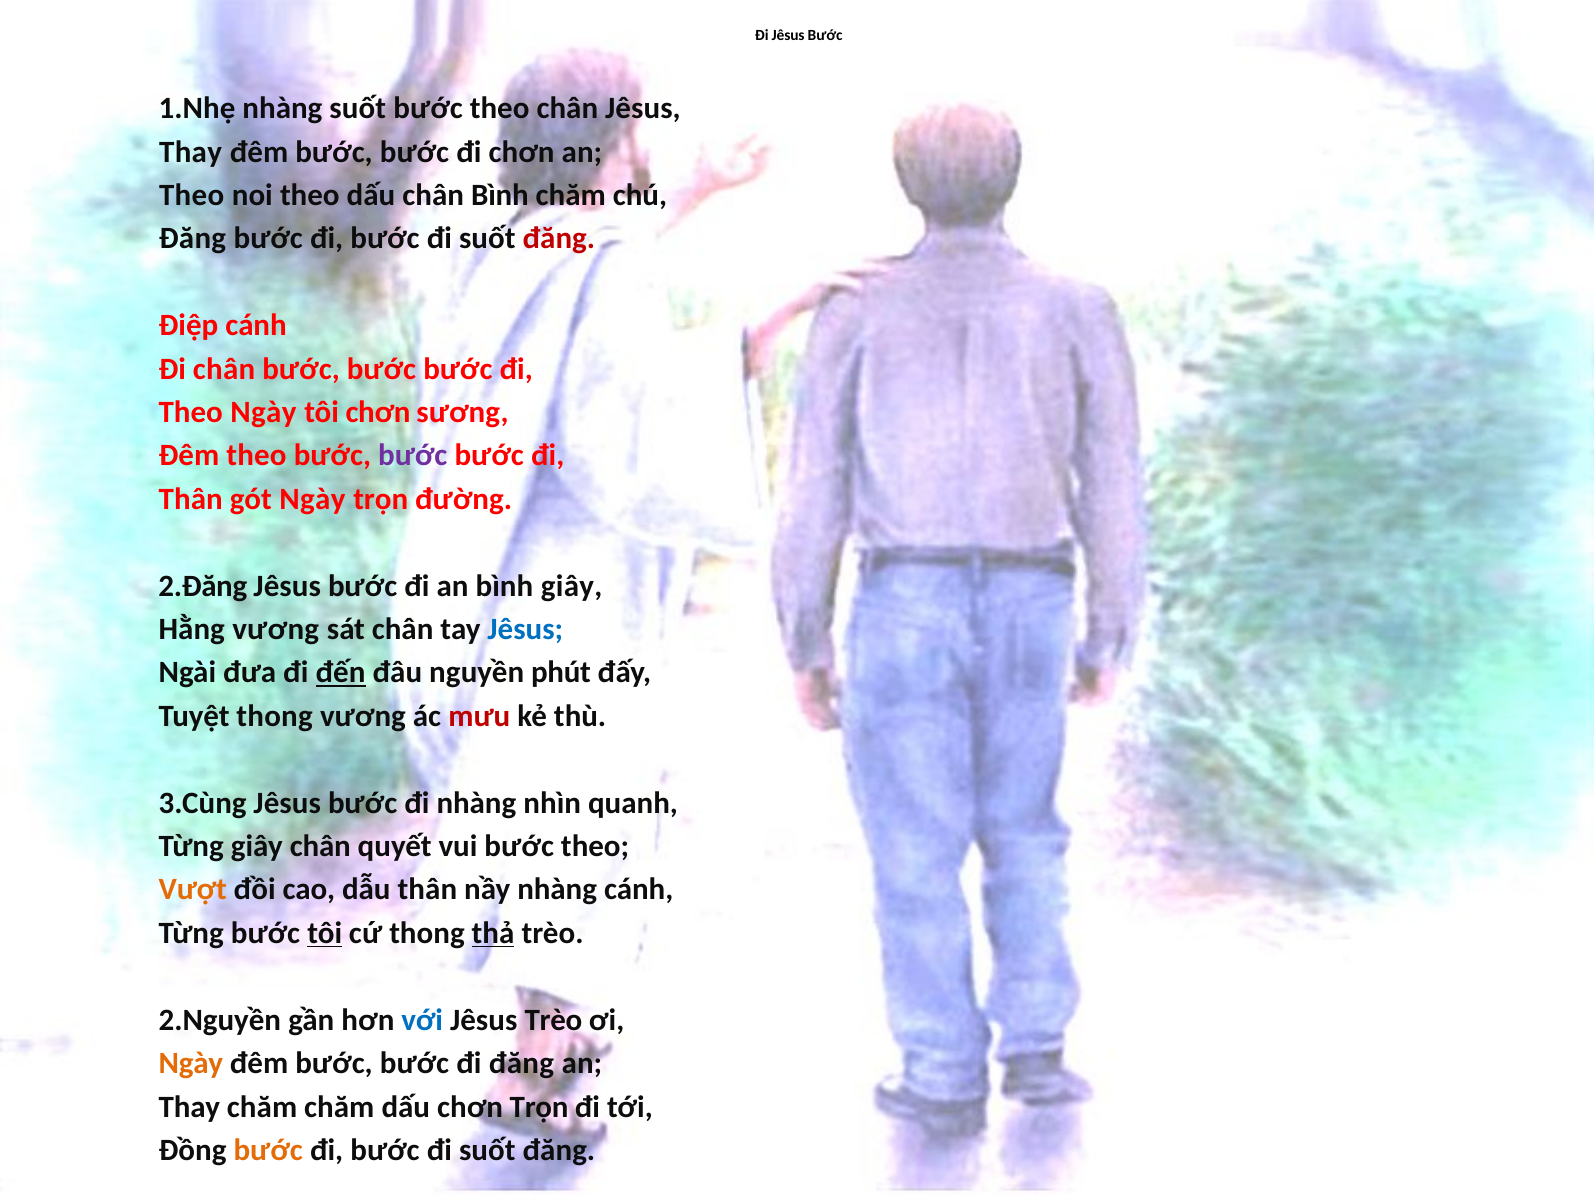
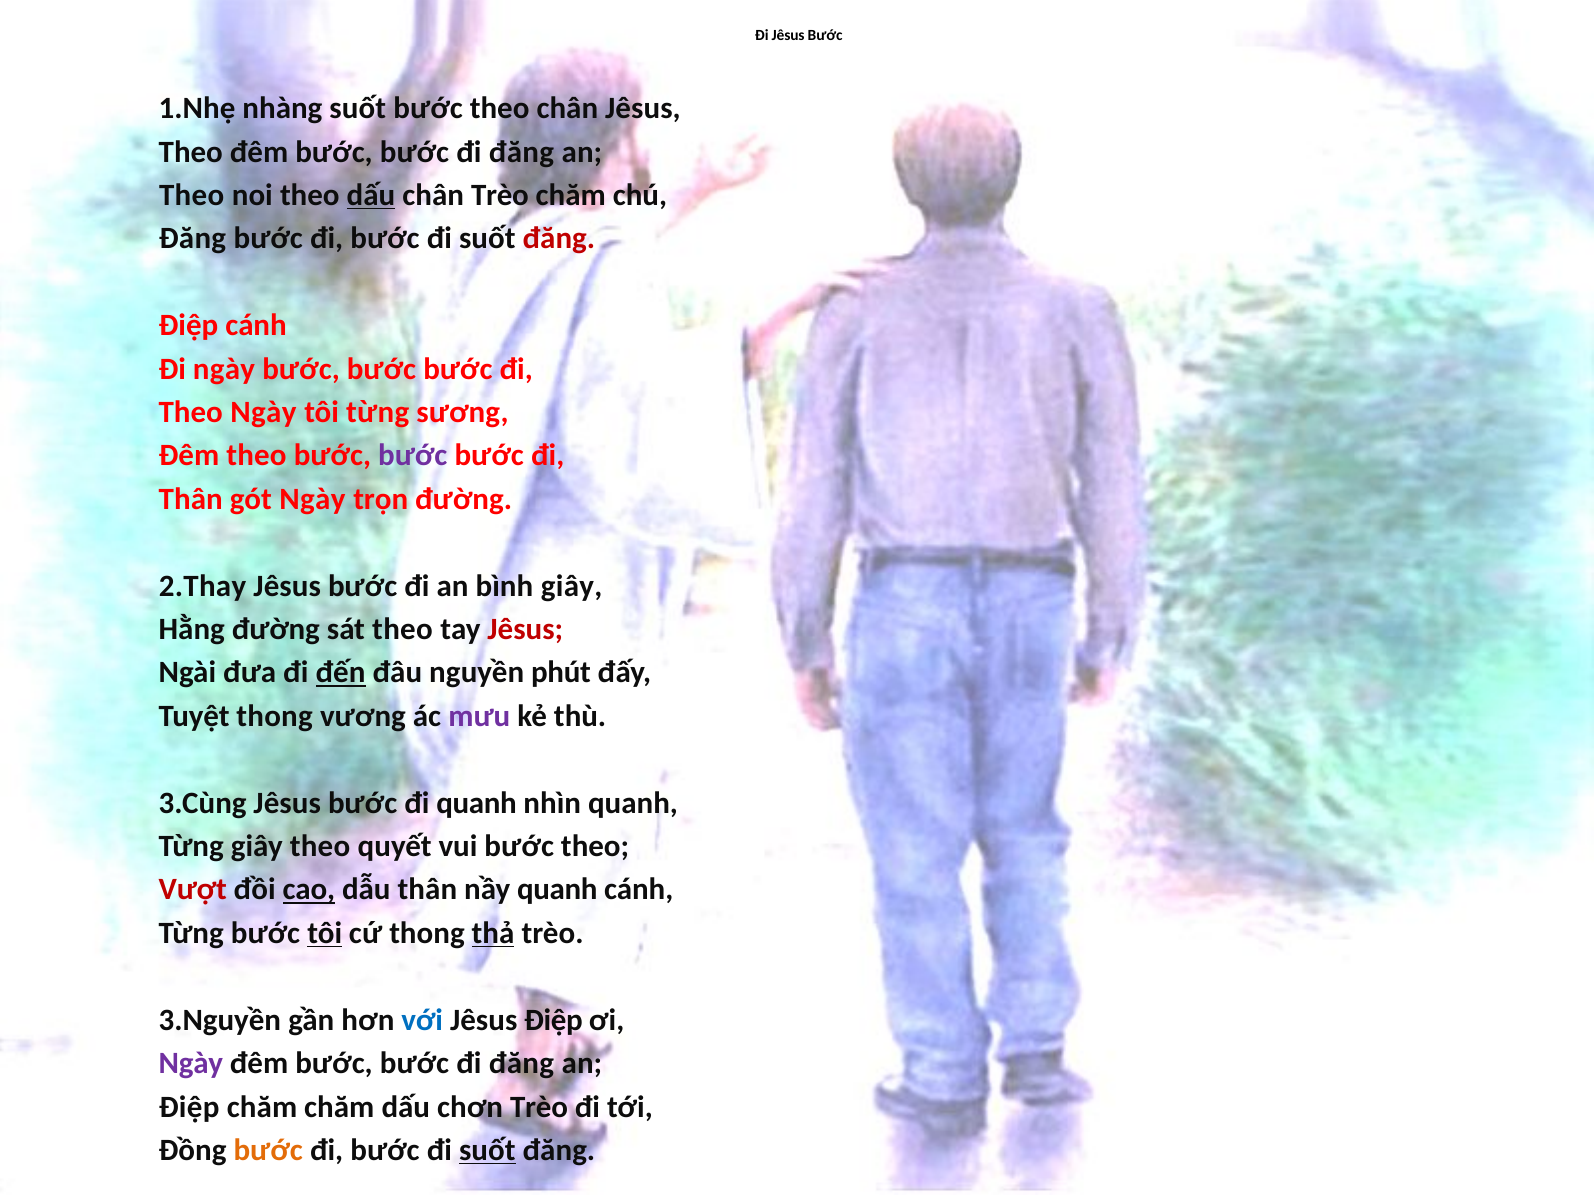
Thay: Thay -> Theo (191, 152)
chơn: chơn -> đăng (521, 152)
dấu underline: none -> present (371, 195)
chân Bình: Bình -> Trèo (500, 195)
Đi chân: chân -> ngày (224, 369)
tôi chơn: chơn -> từng (378, 412)
2.Đăng: 2.Đăng -> 2.Thay (203, 586)
Hằng vương: vương -> đường (276, 630)
sát chân: chân -> theo (402, 630)
Jêsus colour: blue -> red (525, 630)
mưu colour: red -> purple (479, 716)
đi nhàng: nhàng -> quanh (477, 803)
giây chân: chân -> theo (320, 847)
Vượt colour: orange -> red (193, 890)
cao underline: none -> present (309, 890)
nầy nhàng: nhàng -> quanh (557, 890)
2.Nguyền: 2.Nguyền -> 3.Nguyền (220, 1020)
Jêsus Trèo: Trèo -> Điệp (553, 1020)
Ngày colour: orange -> purple (191, 1064)
Thay: Thay -> Điệp (189, 1107)
chơn Trọn: Trọn -> Trèo (539, 1107)
suốt underline: none -> present (487, 1151)
